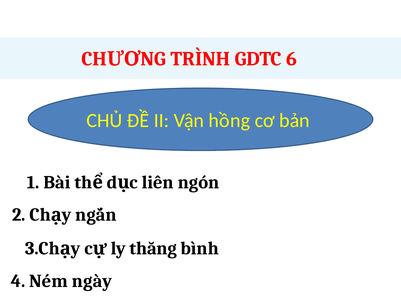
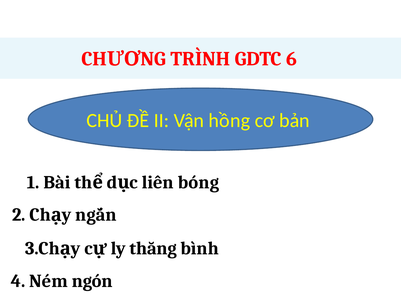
ngón: ngón -> bóng (198, 182)
ngày: ngày -> ngón (92, 281)
